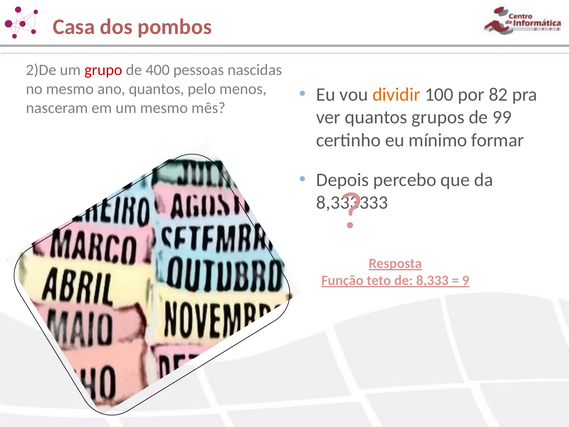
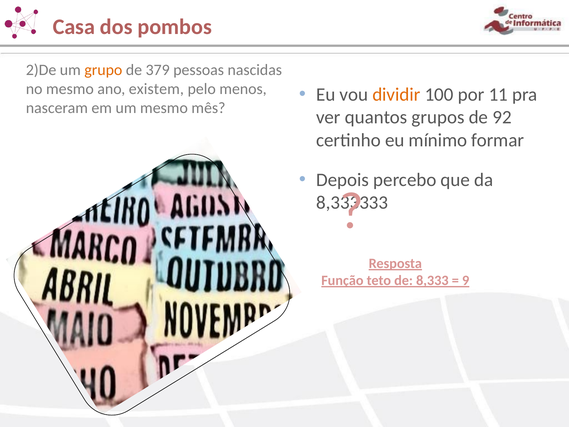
grupo colour: red -> orange (103, 70)
400: 400 -> 379 (158, 70)
ano quantos: quantos -> existem (156, 89)
82: 82 -> 11 (498, 95)
99: 99 -> 92 (502, 117)
